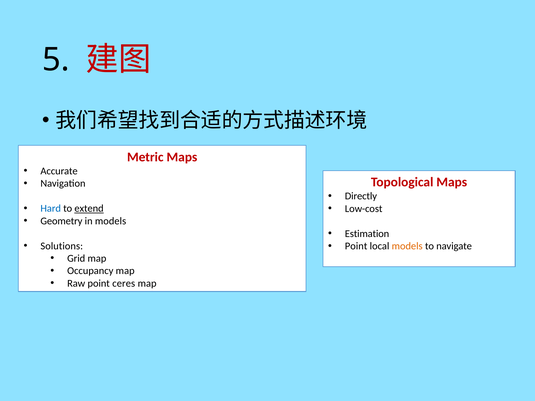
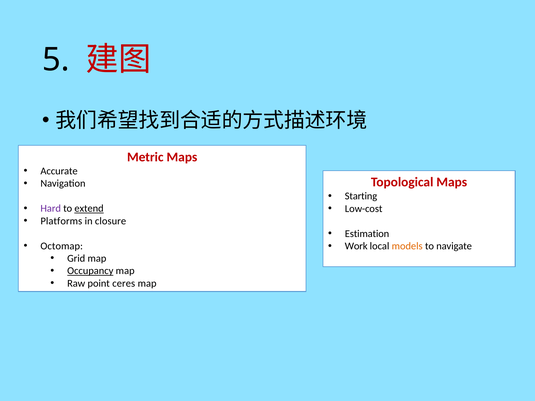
Directly: Directly -> Starting (361, 196)
Hard colour: blue -> purple (51, 209)
Geometry: Geometry -> Platforms (61, 221)
in models: models -> closure (111, 221)
Solutions: Solutions -> Octomap (62, 246)
Point: Point -> Work (356, 246)
Occupancy underline: none -> present (90, 271)
